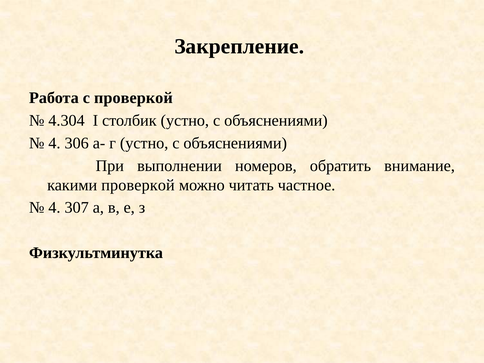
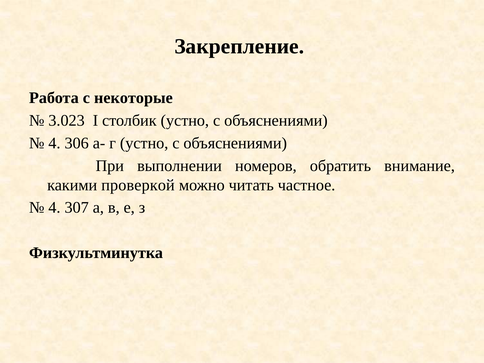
с проверкой: проверкой -> некоторые (133, 98)
4.304: 4.304 -> 3.023 (67, 121)
